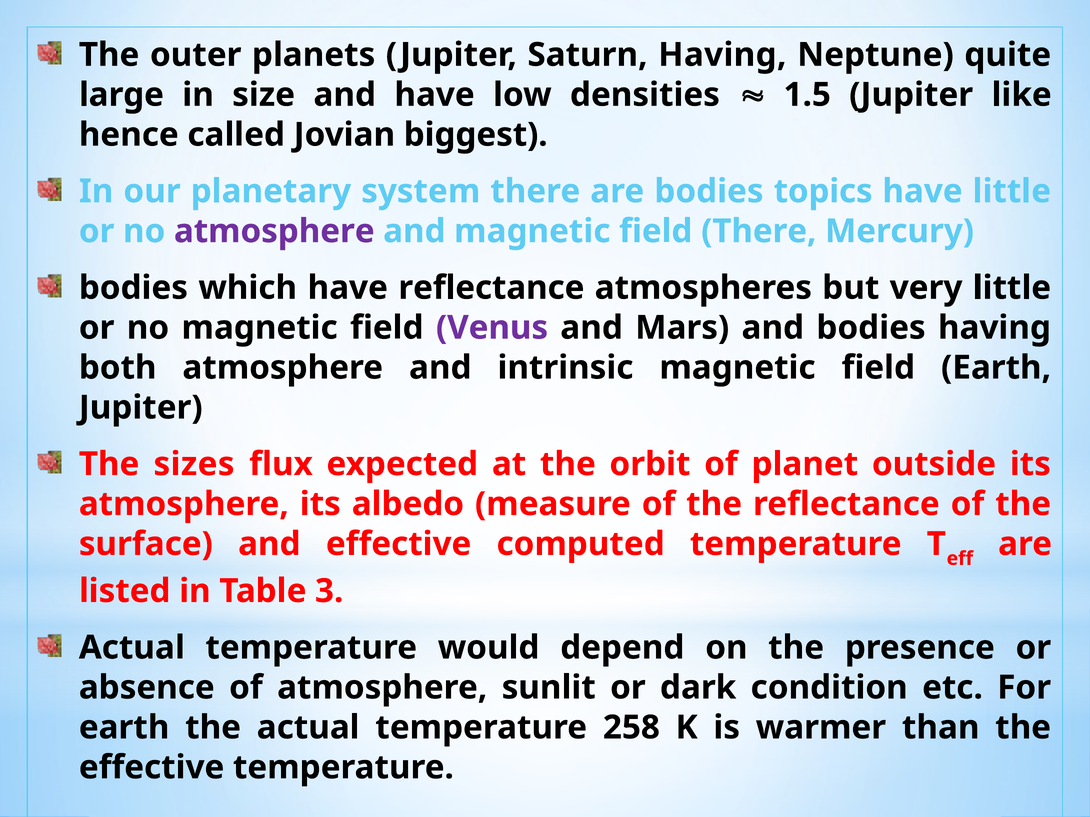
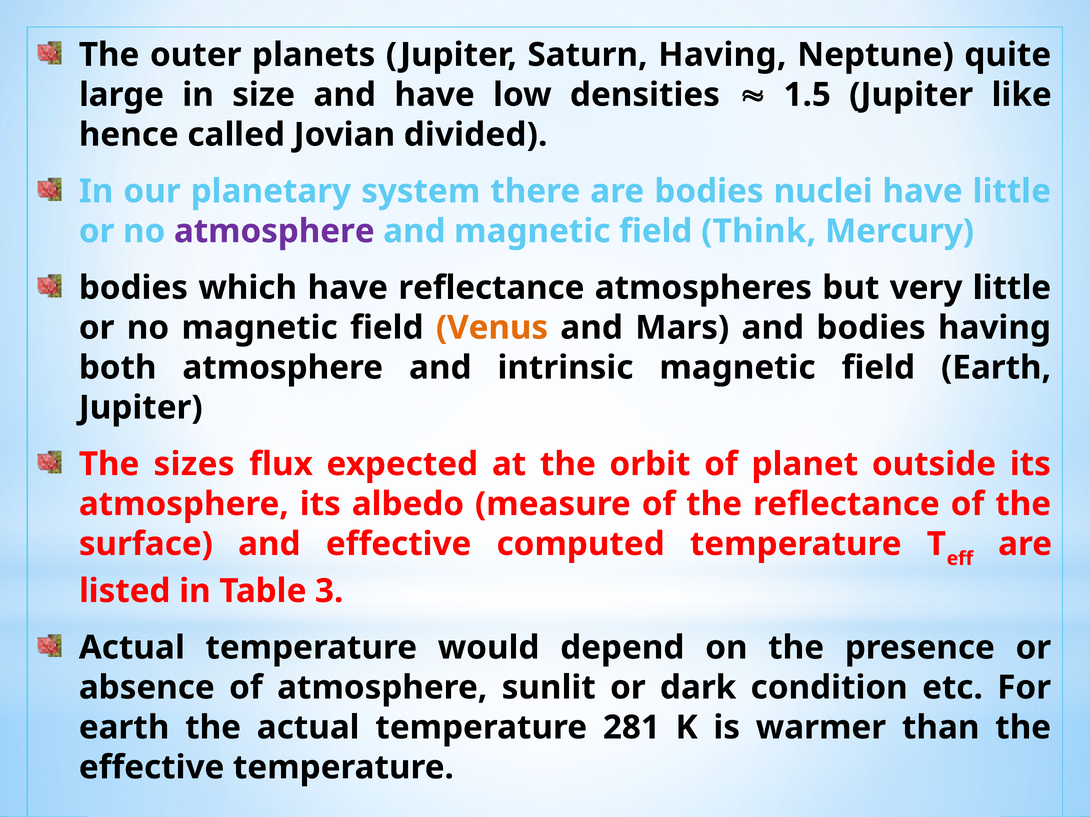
biggest: biggest -> divided (476, 135)
topics: topics -> nuclei (823, 191)
field There: There -> Think (759, 231)
Venus colour: purple -> orange (492, 328)
258: 258 -> 281 (631, 728)
